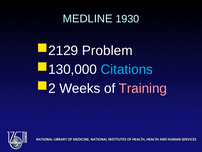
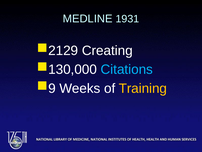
1930: 1930 -> 1931 (127, 19)
Problem: Problem -> Creating (107, 50)
2: 2 -> 9 (52, 88)
Training colour: pink -> yellow (143, 88)
